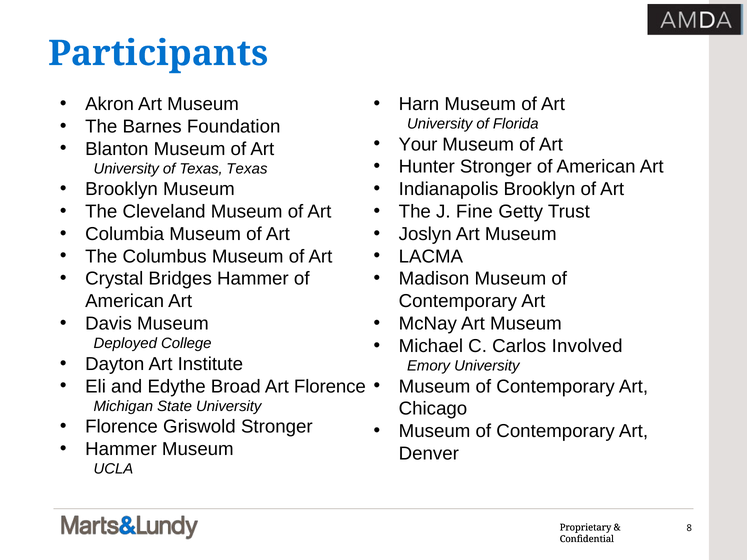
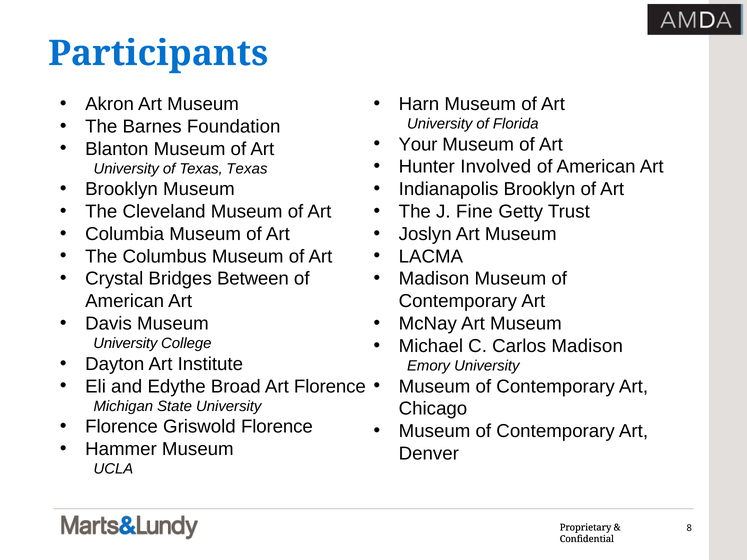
Hunter Stronger: Stronger -> Involved (496, 167)
Bridges Hammer: Hammer -> Between (253, 279)
Carlos Involved: Involved -> Madison (587, 346)
Deployed: Deployed -> University (125, 344)
Griswold Stronger: Stronger -> Florence (277, 427)
